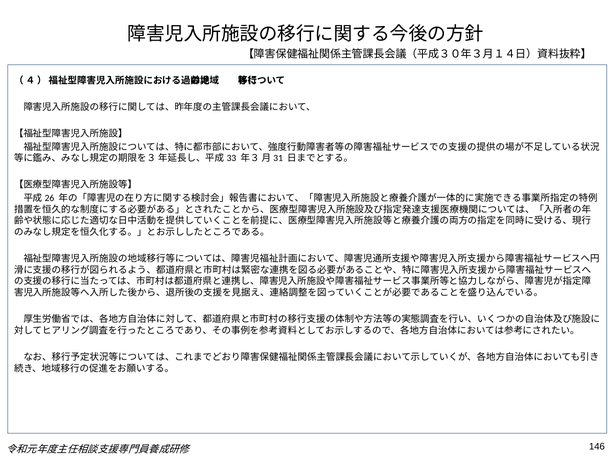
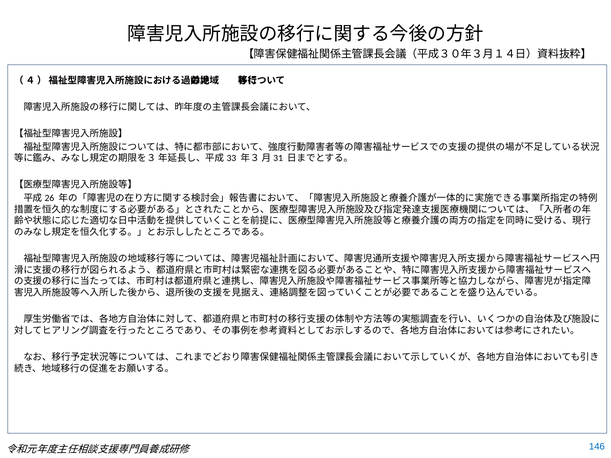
146 colour: black -> blue (597, 447)
